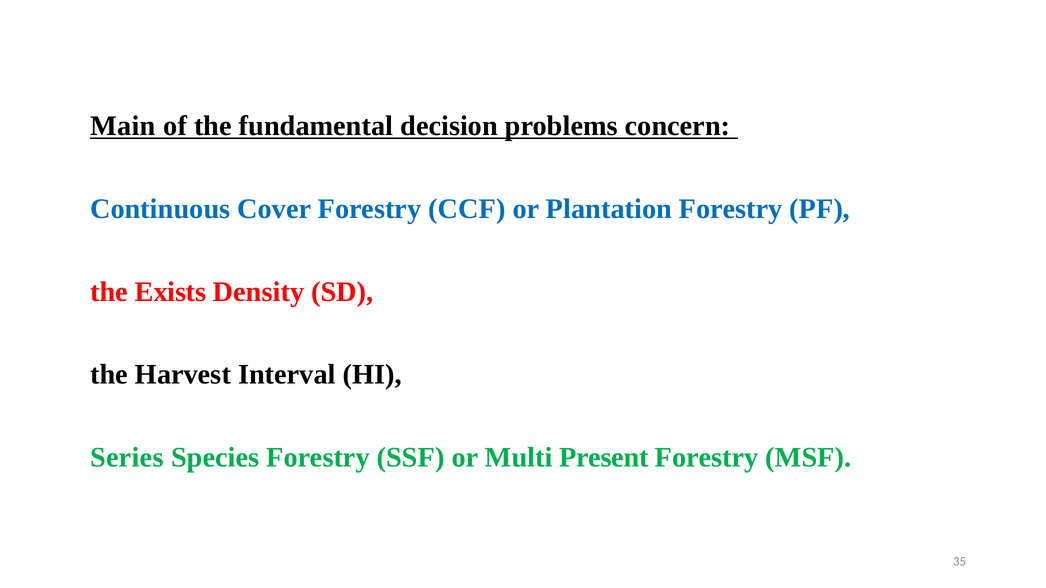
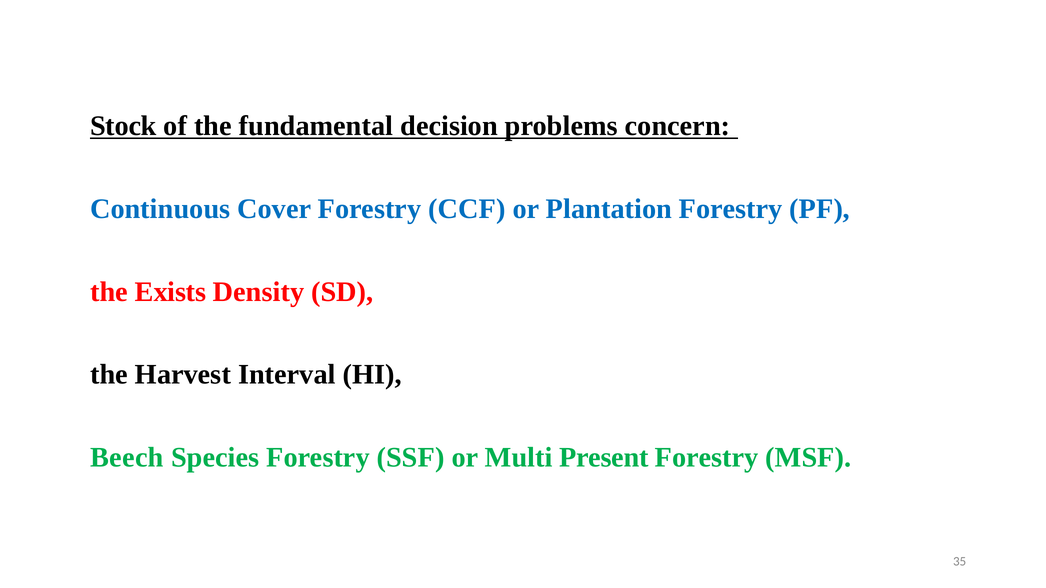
Main: Main -> Stock (123, 126)
Series: Series -> Beech (127, 458)
